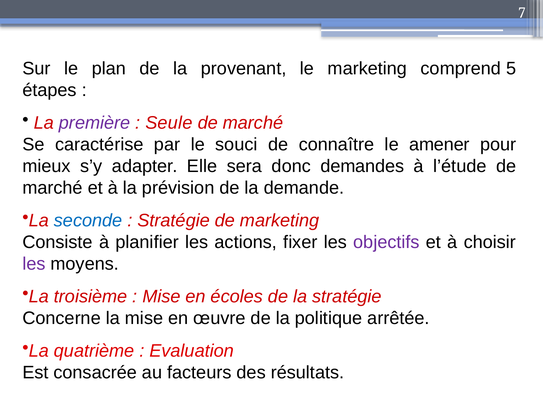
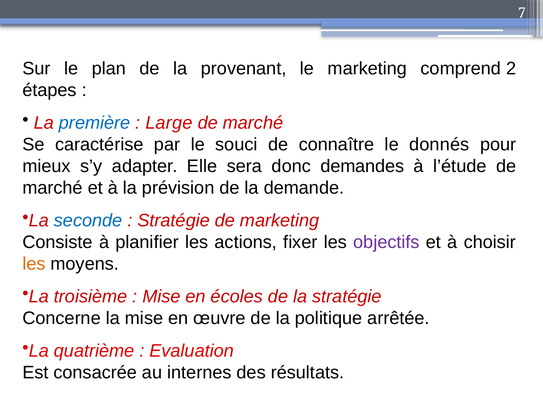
5: 5 -> 2 (511, 69)
première colour: purple -> blue (95, 123)
Seule: Seule -> Large (169, 123)
amener: amener -> donnés (439, 145)
les colour: purple -> orange (34, 264)
facteurs: facteurs -> internes (199, 373)
